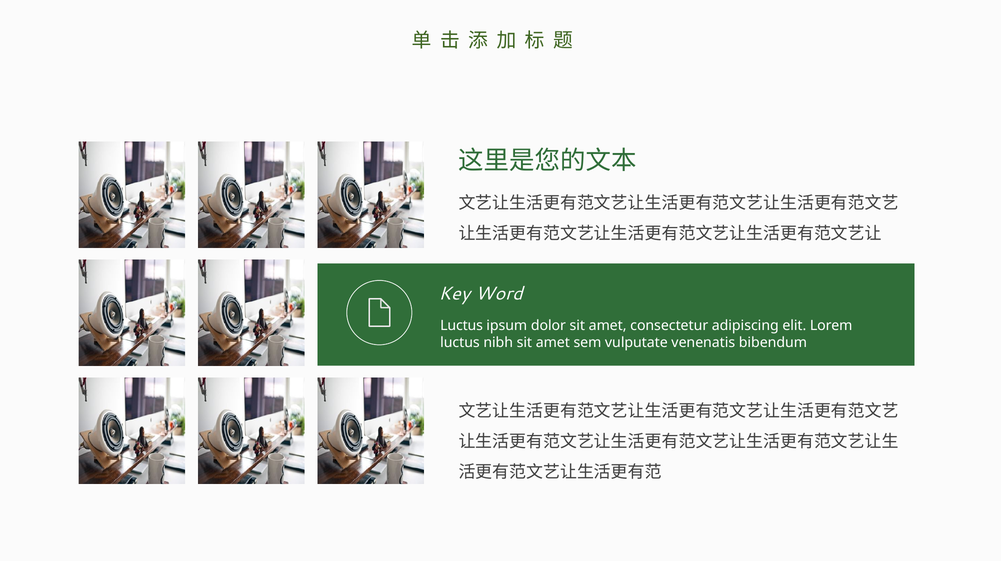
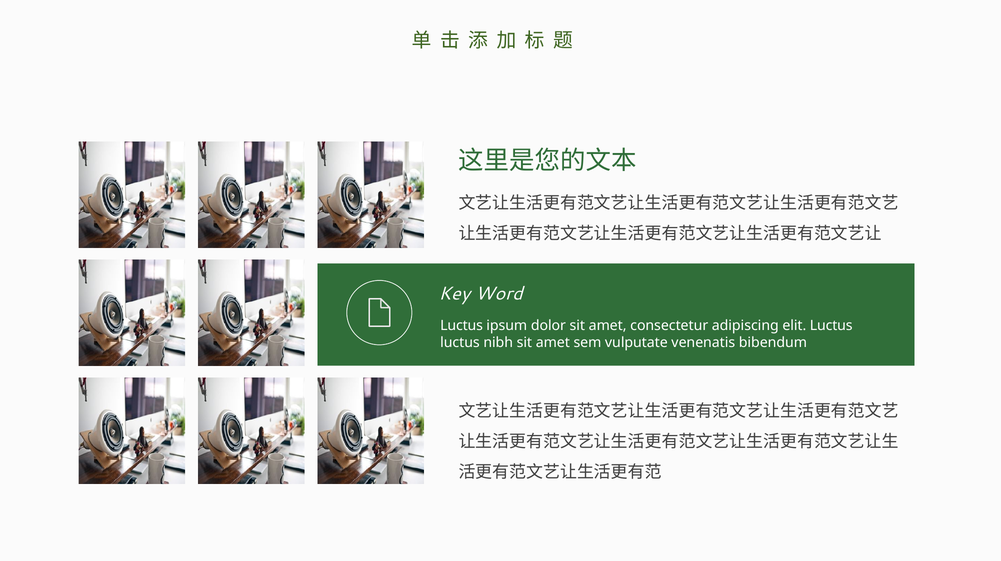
elit Lorem: Lorem -> Luctus (831, 326)
